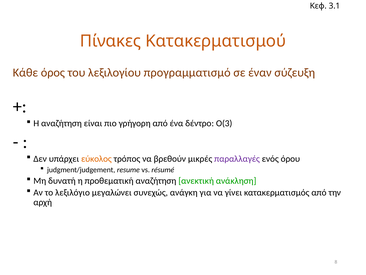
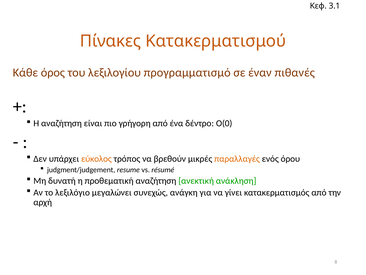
σύζευξη: σύζευξη -> πιθανές (295, 72)
O(3: O(3 -> O(0 (224, 123)
παραλλαγές colour: purple -> orange (237, 158)
